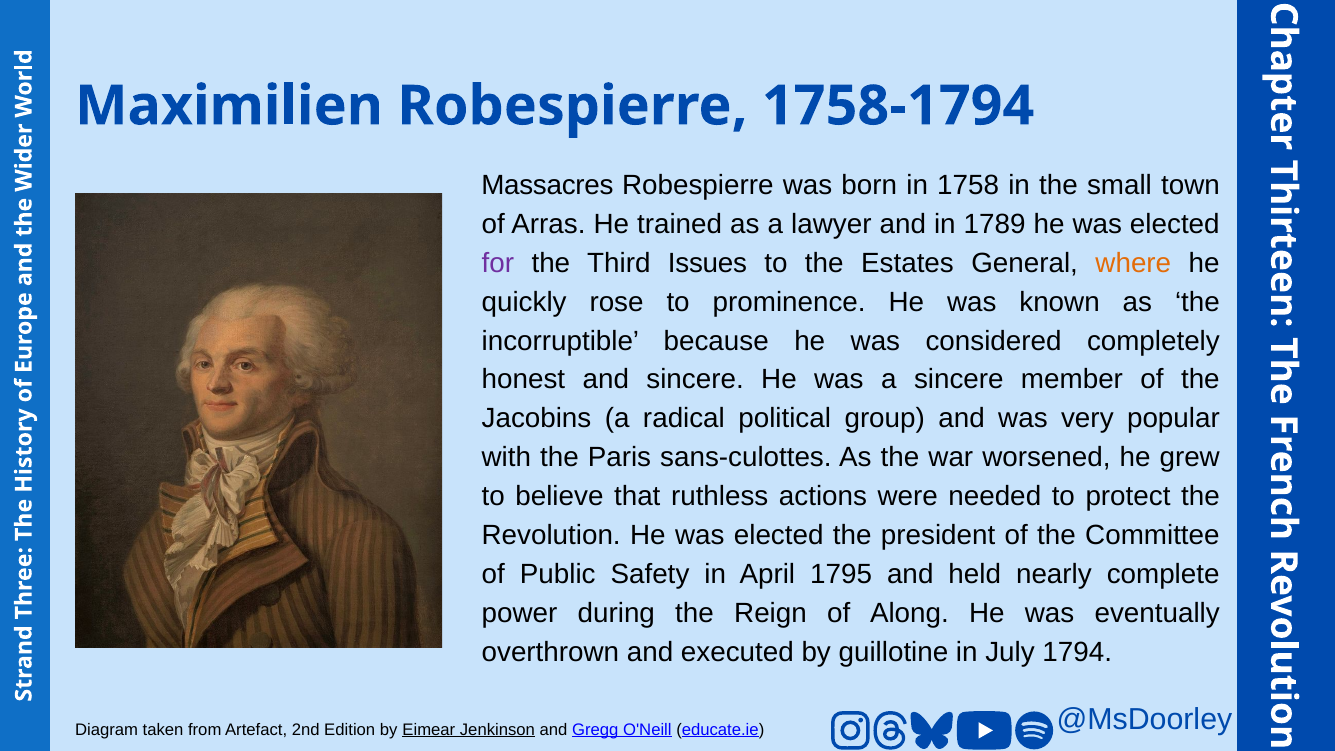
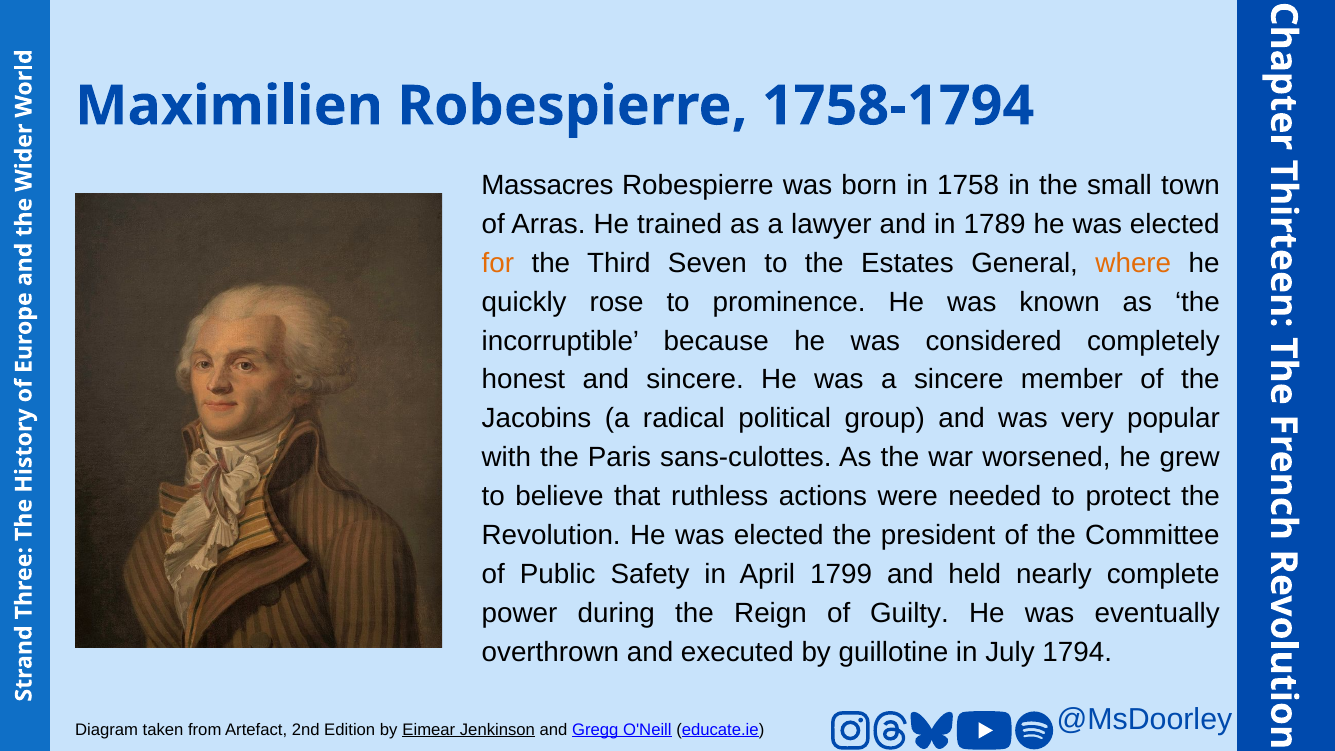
for colour: purple -> orange (498, 263)
Issues: Issues -> Seven (707, 263)
1795: 1795 -> 1799 (841, 574)
Along: Along -> Guilty (909, 613)
